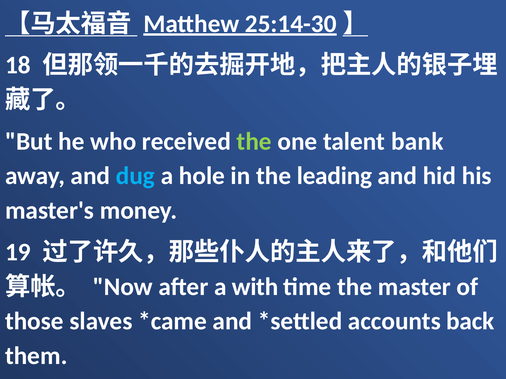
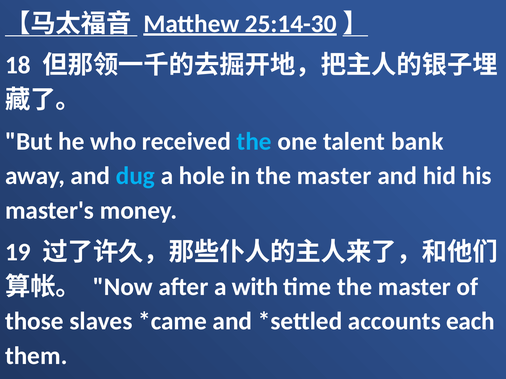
the colour: light green -> light blue (254, 142)
in the leading: leading -> master (334, 176)
back: back -> each (470, 322)
